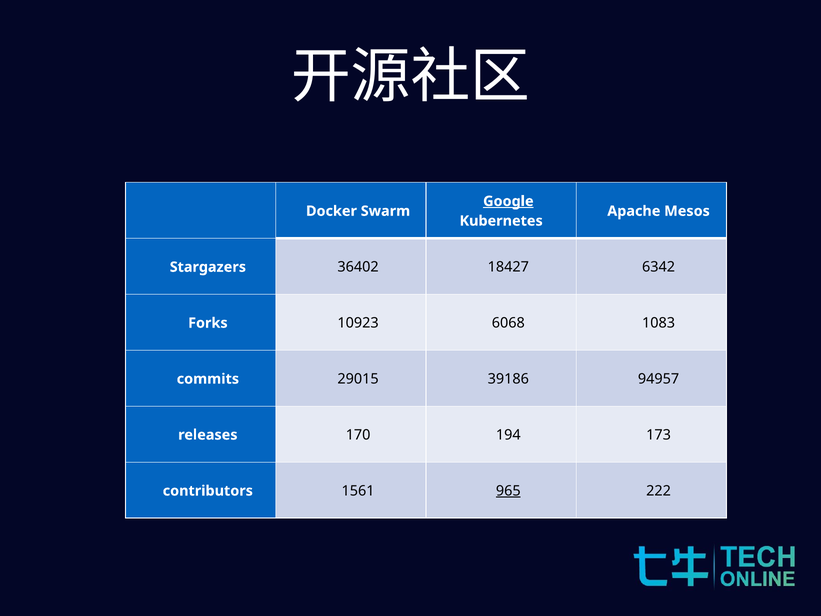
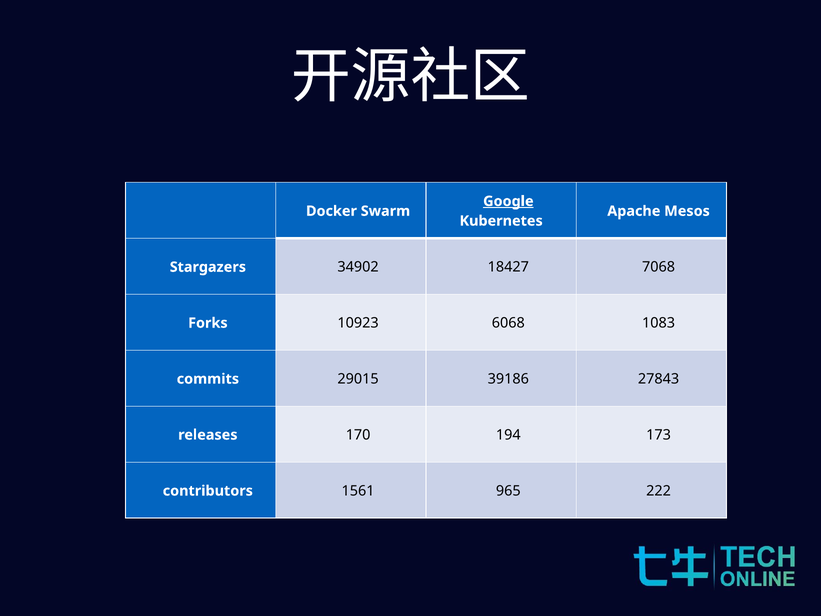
36402: 36402 -> 34902 (358, 267)
6342: 6342 -> 7068 (659, 267)
94957: 94957 -> 27843 (659, 379)
965 underline: present -> none (508, 491)
